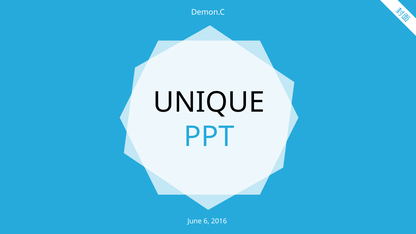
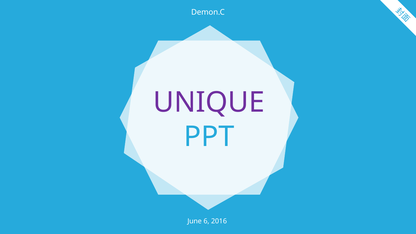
UNIQUE colour: black -> purple (209, 102)
